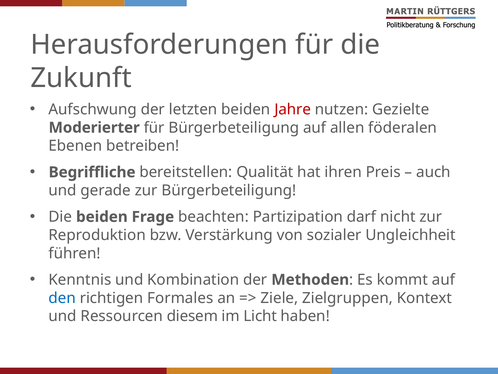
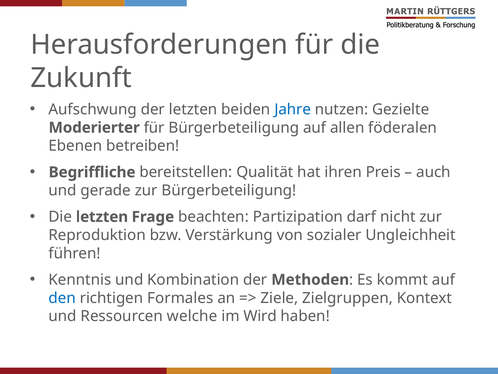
Jahre colour: red -> blue (293, 109)
Die beiden: beiden -> letzten (102, 217)
diesem: diesem -> welche (192, 316)
Licht: Licht -> Wird (260, 316)
